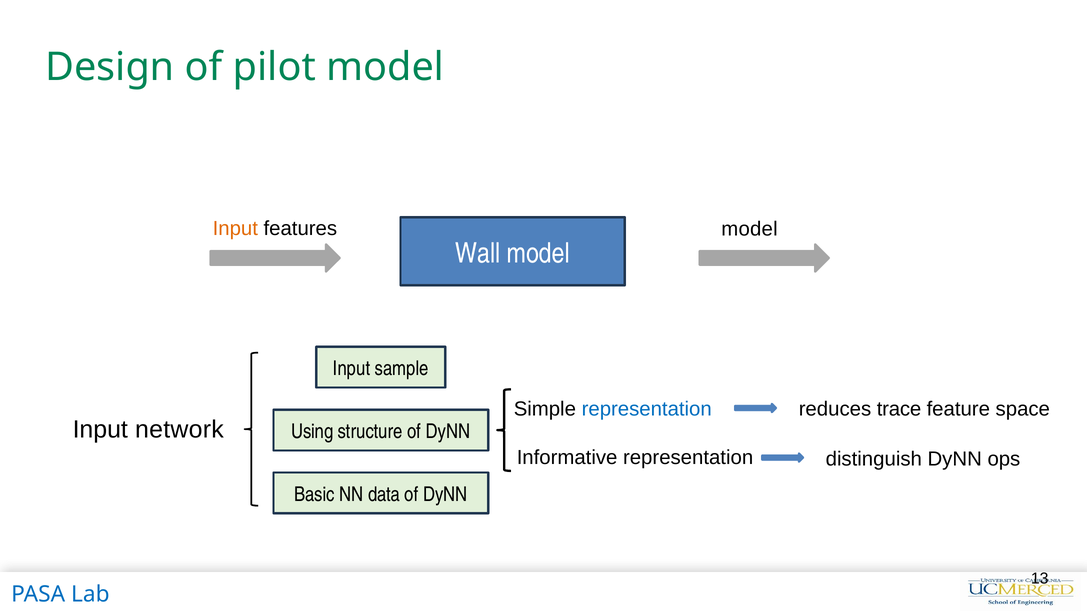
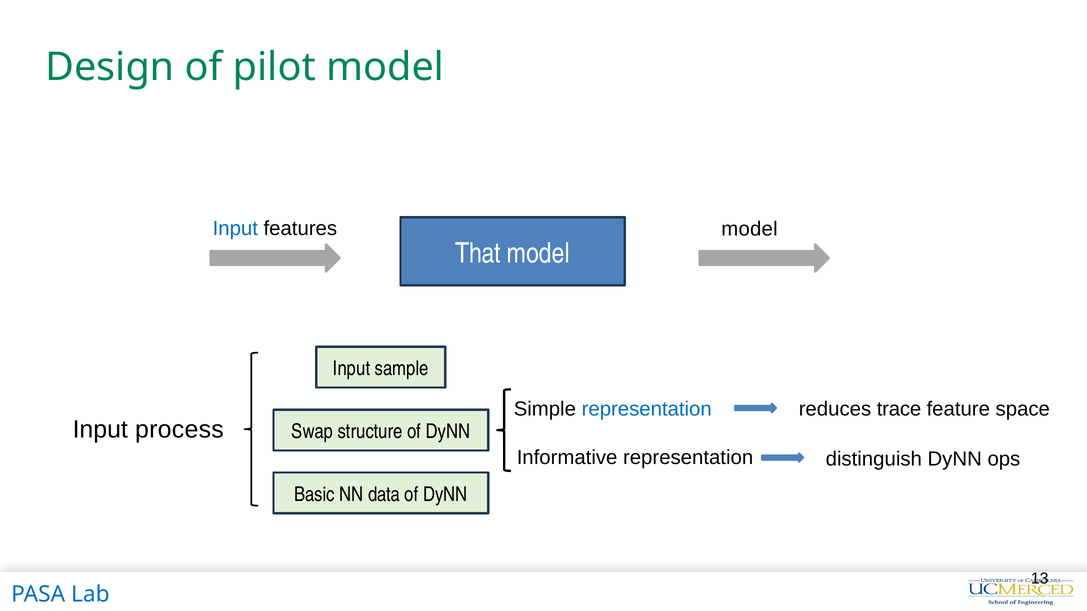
Input colour: orange -> blue (235, 229)
Wall: Wall -> That (478, 253)
network: network -> process (179, 430)
Using: Using -> Swap (312, 432)
